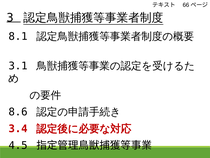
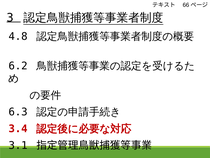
8.1: 8.1 -> 4.8 (18, 36)
3.1: 3.1 -> 6.2 (18, 66)
8.6: 8.6 -> 6.3 (18, 112)
4.5: 4.5 -> 3.1 (18, 145)
